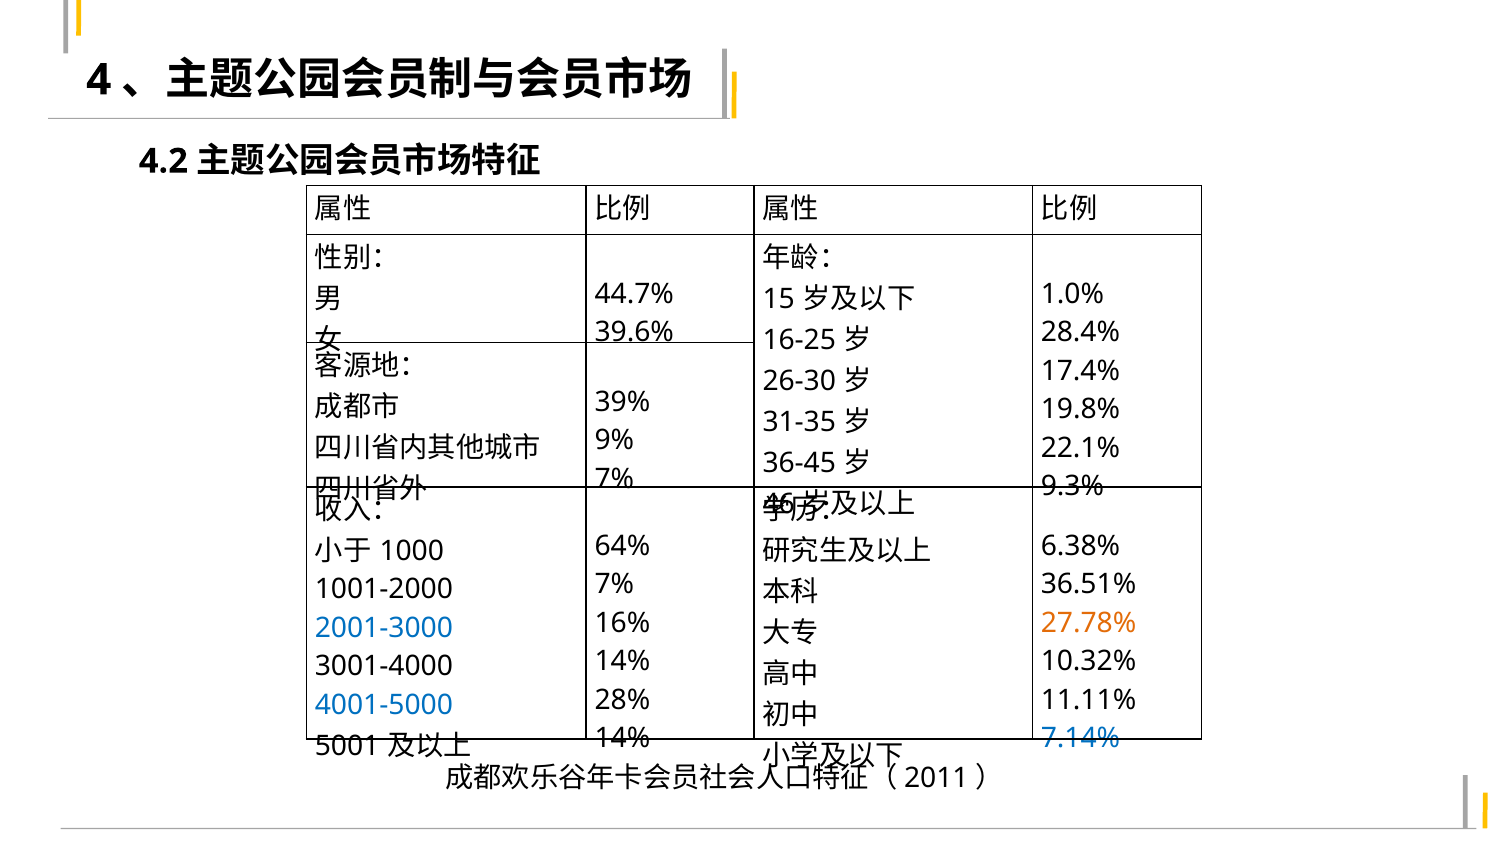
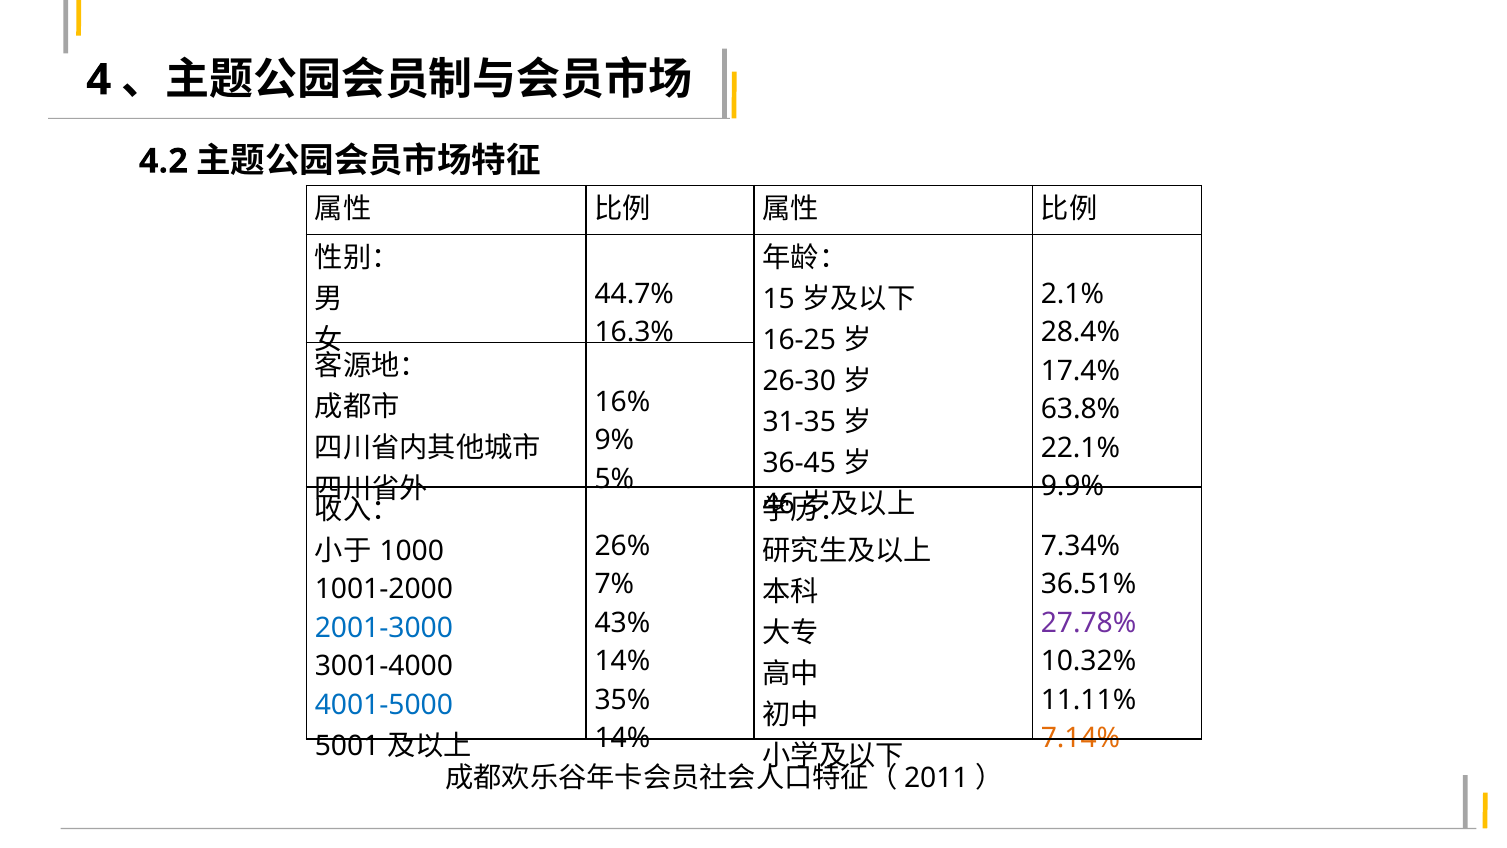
1.0%: 1.0% -> 2.1% (1072, 294)
39.6%: 39.6% -> 16.3% (634, 332)
39%: 39% -> 16% (622, 402)
19.8%: 19.8% -> 63.8% (1080, 409)
7%: 7% -> 5% (614, 479)
9.3%: 9.3% -> 9.9% (1072, 486)
64%: 64% -> 26% (622, 546)
6.38%: 6.38% -> 7.34% (1080, 546)
16%: 16% -> 43% (622, 623)
27.78% colour: orange -> purple (1089, 623)
28%: 28% -> 35% (622, 700)
7.14% colour: blue -> orange (1080, 738)
